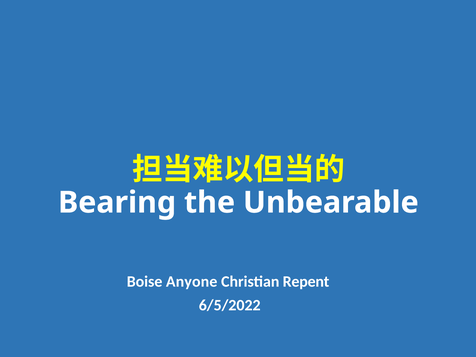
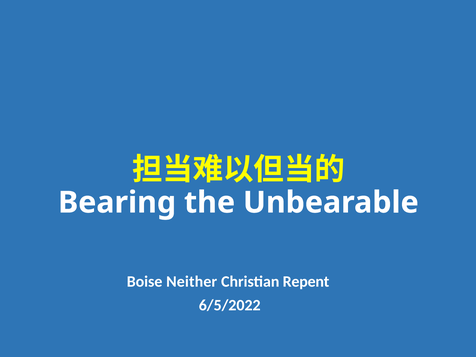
Anyone: Anyone -> Neither (192, 282)
